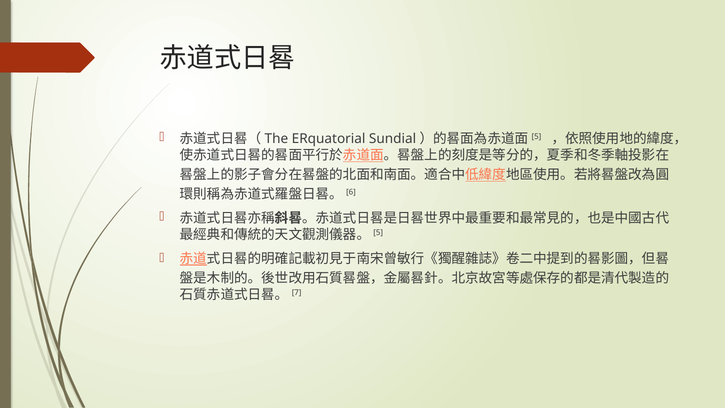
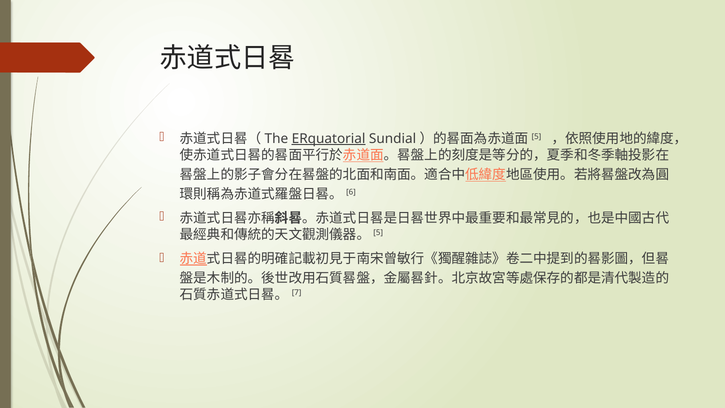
ERquatorial underline: none -> present (329, 139)
